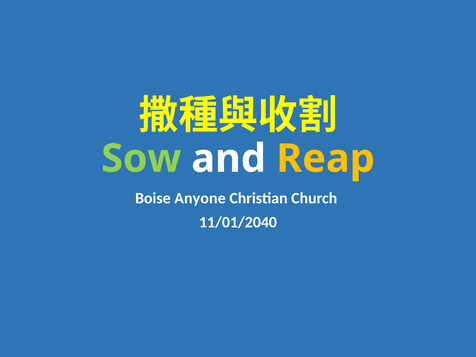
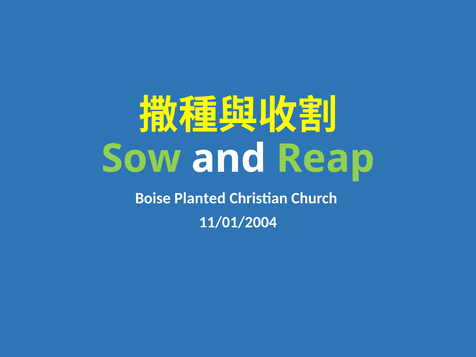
Reap colour: yellow -> light green (326, 159)
Anyone: Anyone -> Planted (200, 198)
11/01/2040: 11/01/2040 -> 11/01/2004 (238, 222)
